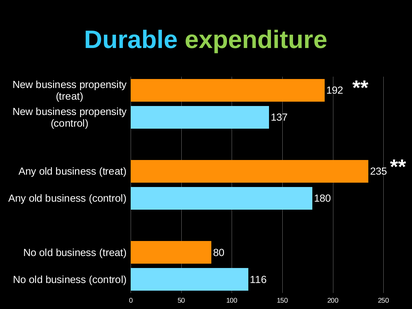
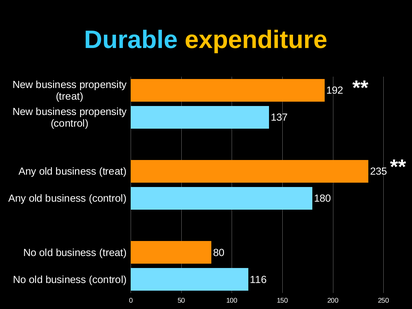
expenditure colour: light green -> yellow (256, 40)
